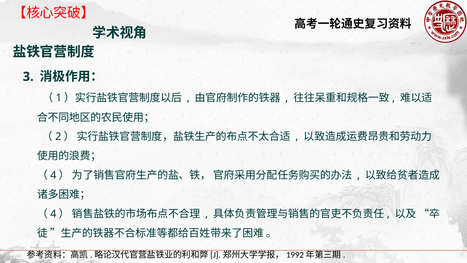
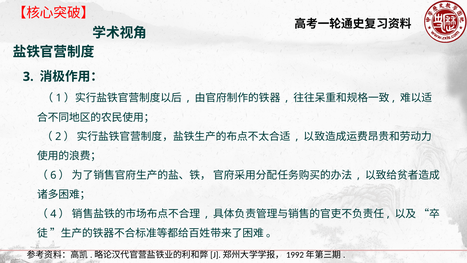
4: 4 -> 6 (53, 175)
